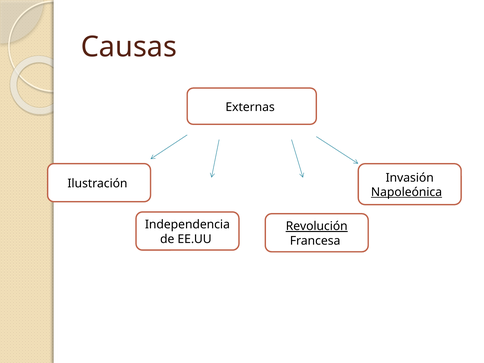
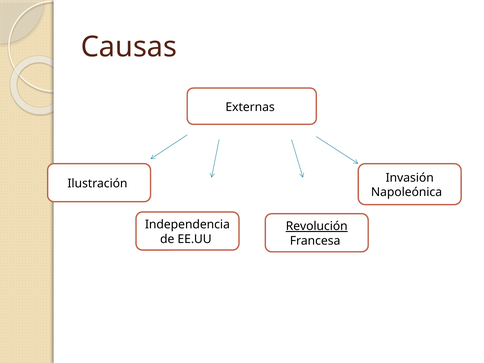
Napoleónica underline: present -> none (407, 192)
